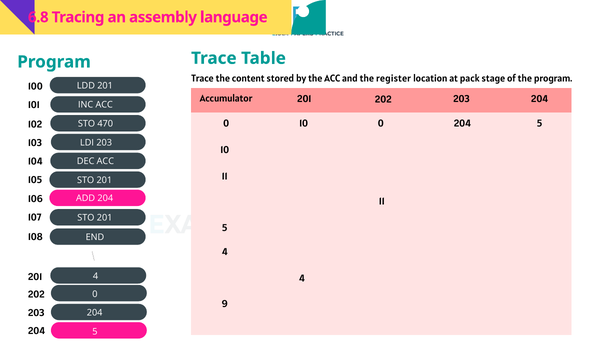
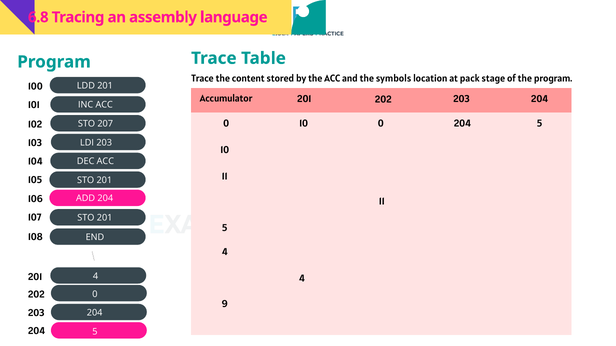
register: register -> symbols (394, 79)
470: 470 -> 207 (105, 124)
